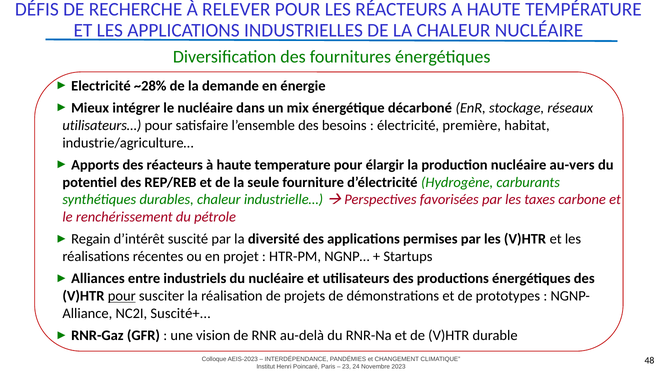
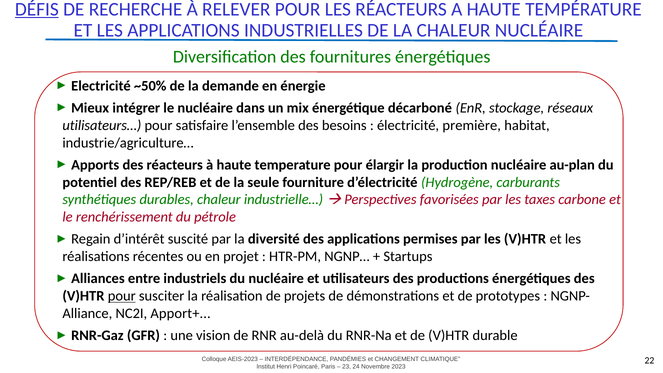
DÉFIS underline: none -> present (37, 9)
~28%: ~28% -> ~50% (150, 86)
au-vers: au-vers -> au-plan (572, 165)
Suscité+: Suscité+ -> Apport+ (181, 313)
48: 48 -> 22 (649, 361)
